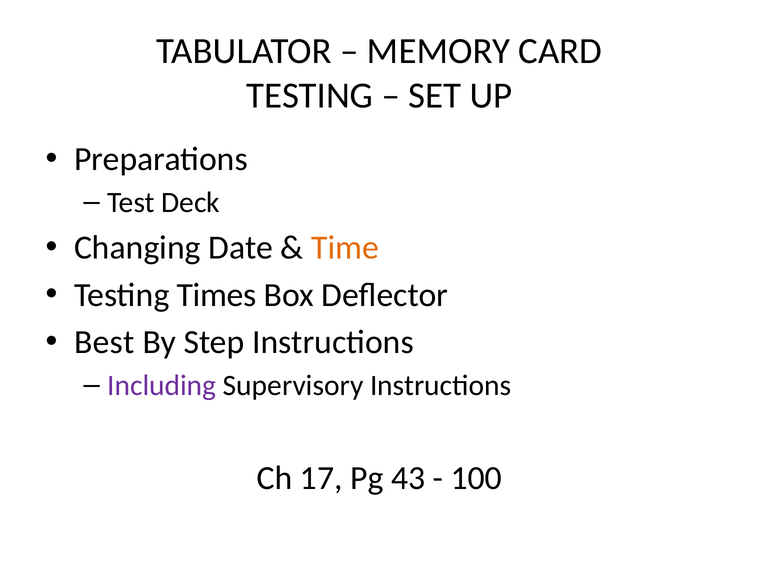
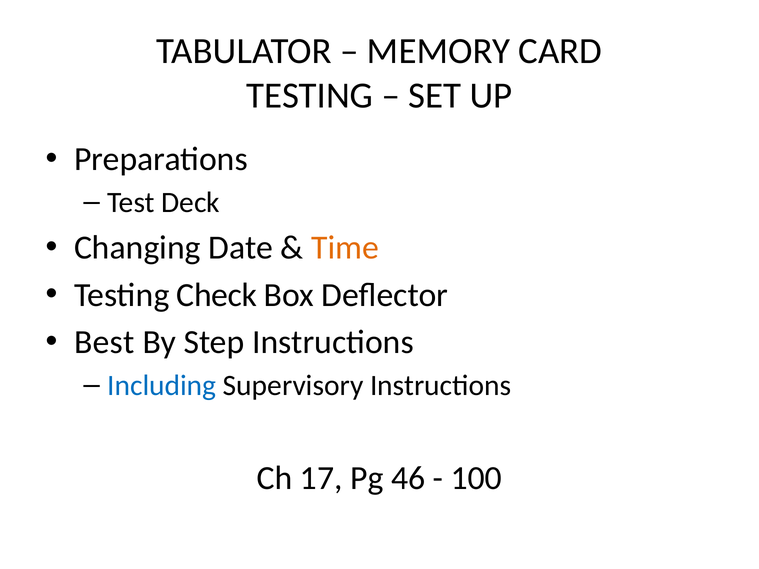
Times: Times -> Check (217, 295)
Including colour: purple -> blue (162, 386)
43: 43 -> 46 (408, 478)
